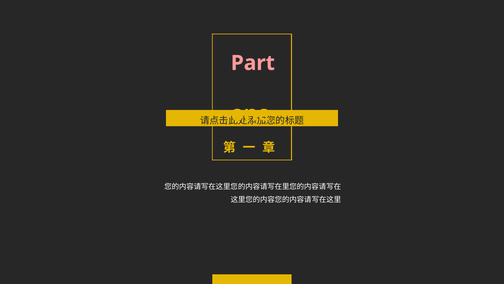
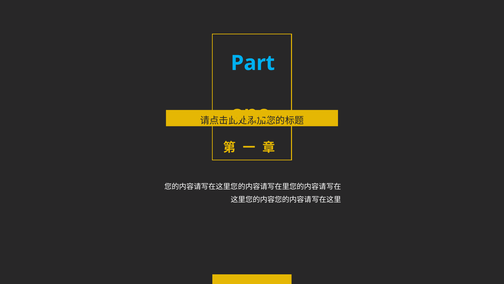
Part colour: pink -> light blue (253, 63)
